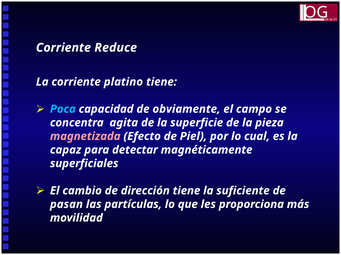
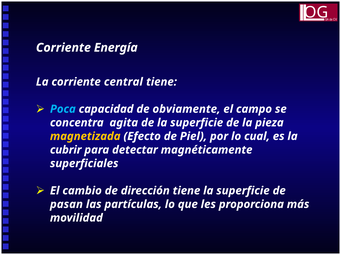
Reduce: Reduce -> Energía (116, 48)
platino: platino -> central (123, 82)
magnetizada colour: pink -> yellow (85, 137)
capaz: capaz -> cubrir (66, 150)
tiene la suficiente: suficiente -> superficie (243, 191)
